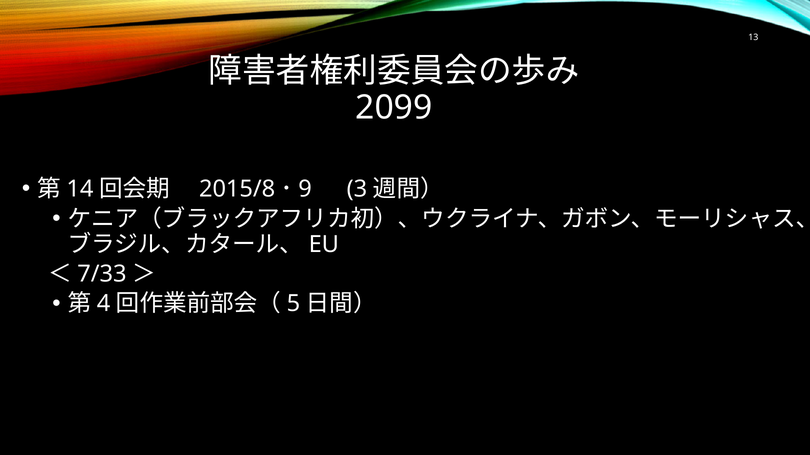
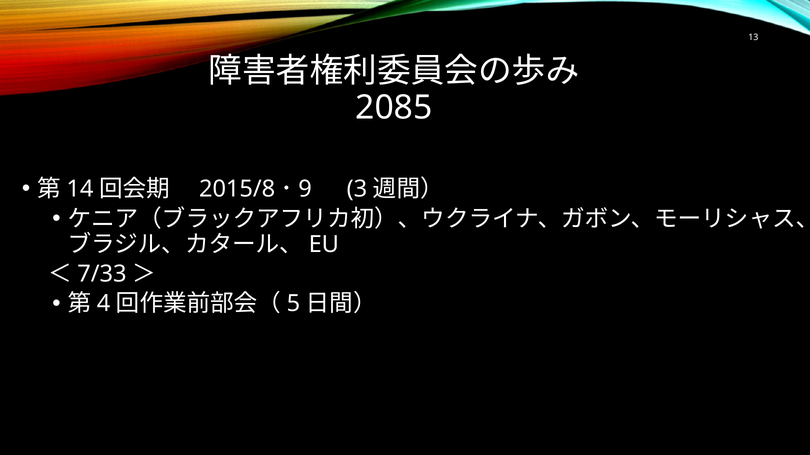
2099: 2099 -> 2085 (394, 108)
